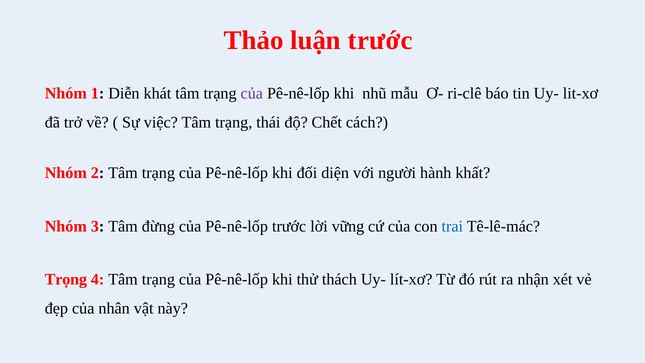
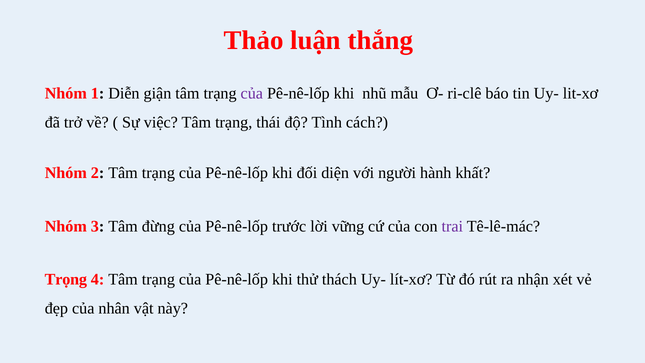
luận trước: trước -> thắng (380, 40)
khát: khát -> giận (157, 93)
Chết: Chết -> Tình (327, 122)
trai colour: blue -> purple (452, 226)
